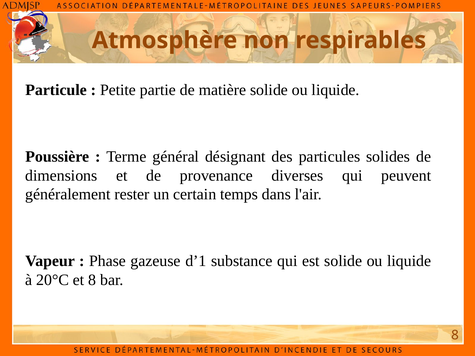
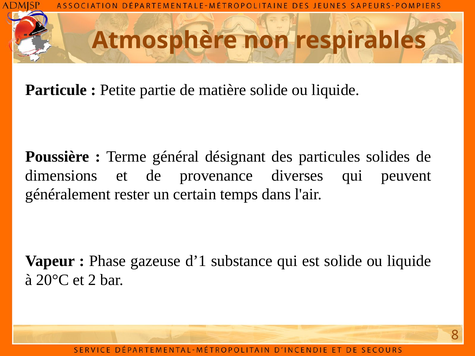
et 8: 8 -> 2 (92, 280)
